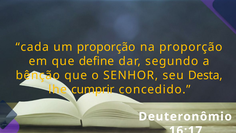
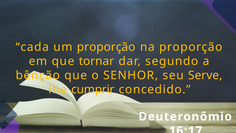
define: define -> tornar (96, 61)
Desta: Desta -> Serve (205, 75)
